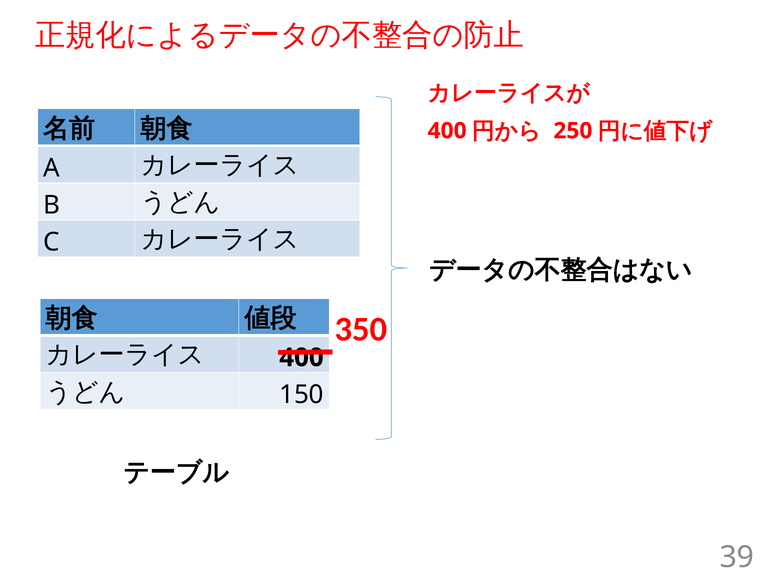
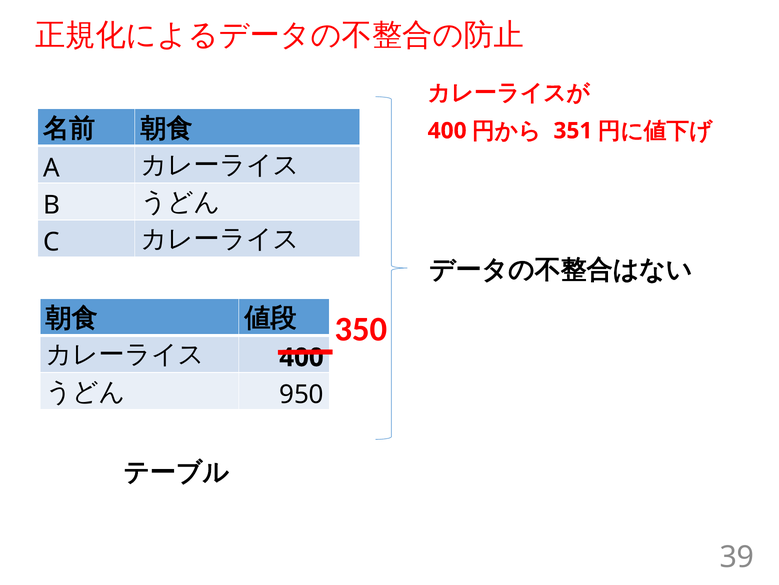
250: 250 -> 351 (573, 131)
150: 150 -> 950 (302, 394)
